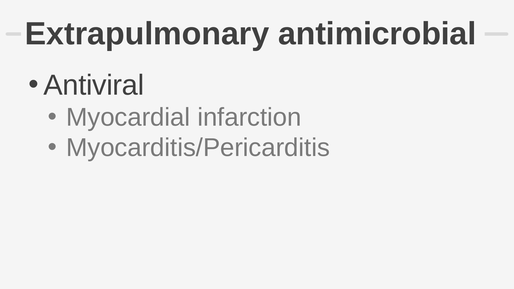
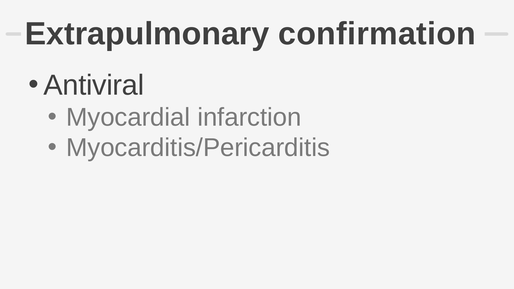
antimicrobial: antimicrobial -> confirmation (377, 34)
